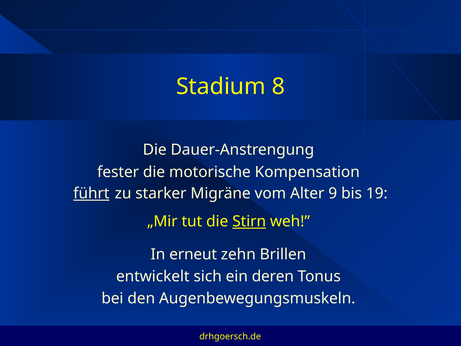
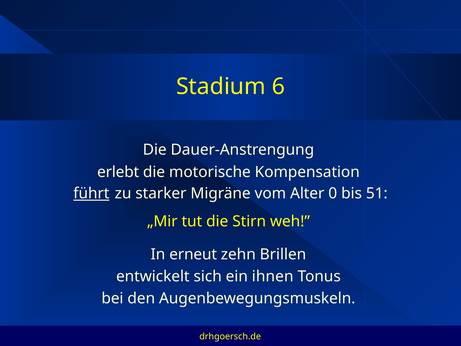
8: 8 -> 6 (278, 87)
fester: fester -> erlebt (118, 172)
9: 9 -> 0 (333, 193)
19: 19 -> 51 (377, 193)
Stirn underline: present -> none (249, 221)
deren: deren -> ihnen (273, 276)
